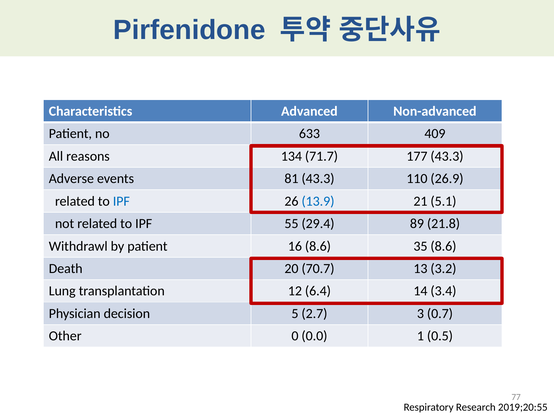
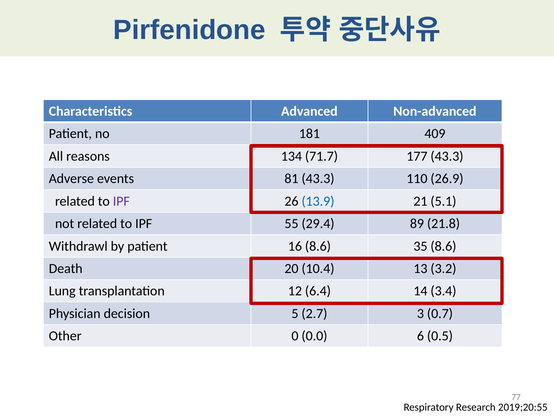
633: 633 -> 181 (309, 133)
IPF colour: blue -> purple (121, 201)
70.7: 70.7 -> 10.4 (318, 268)
1: 1 -> 6 (420, 336)
